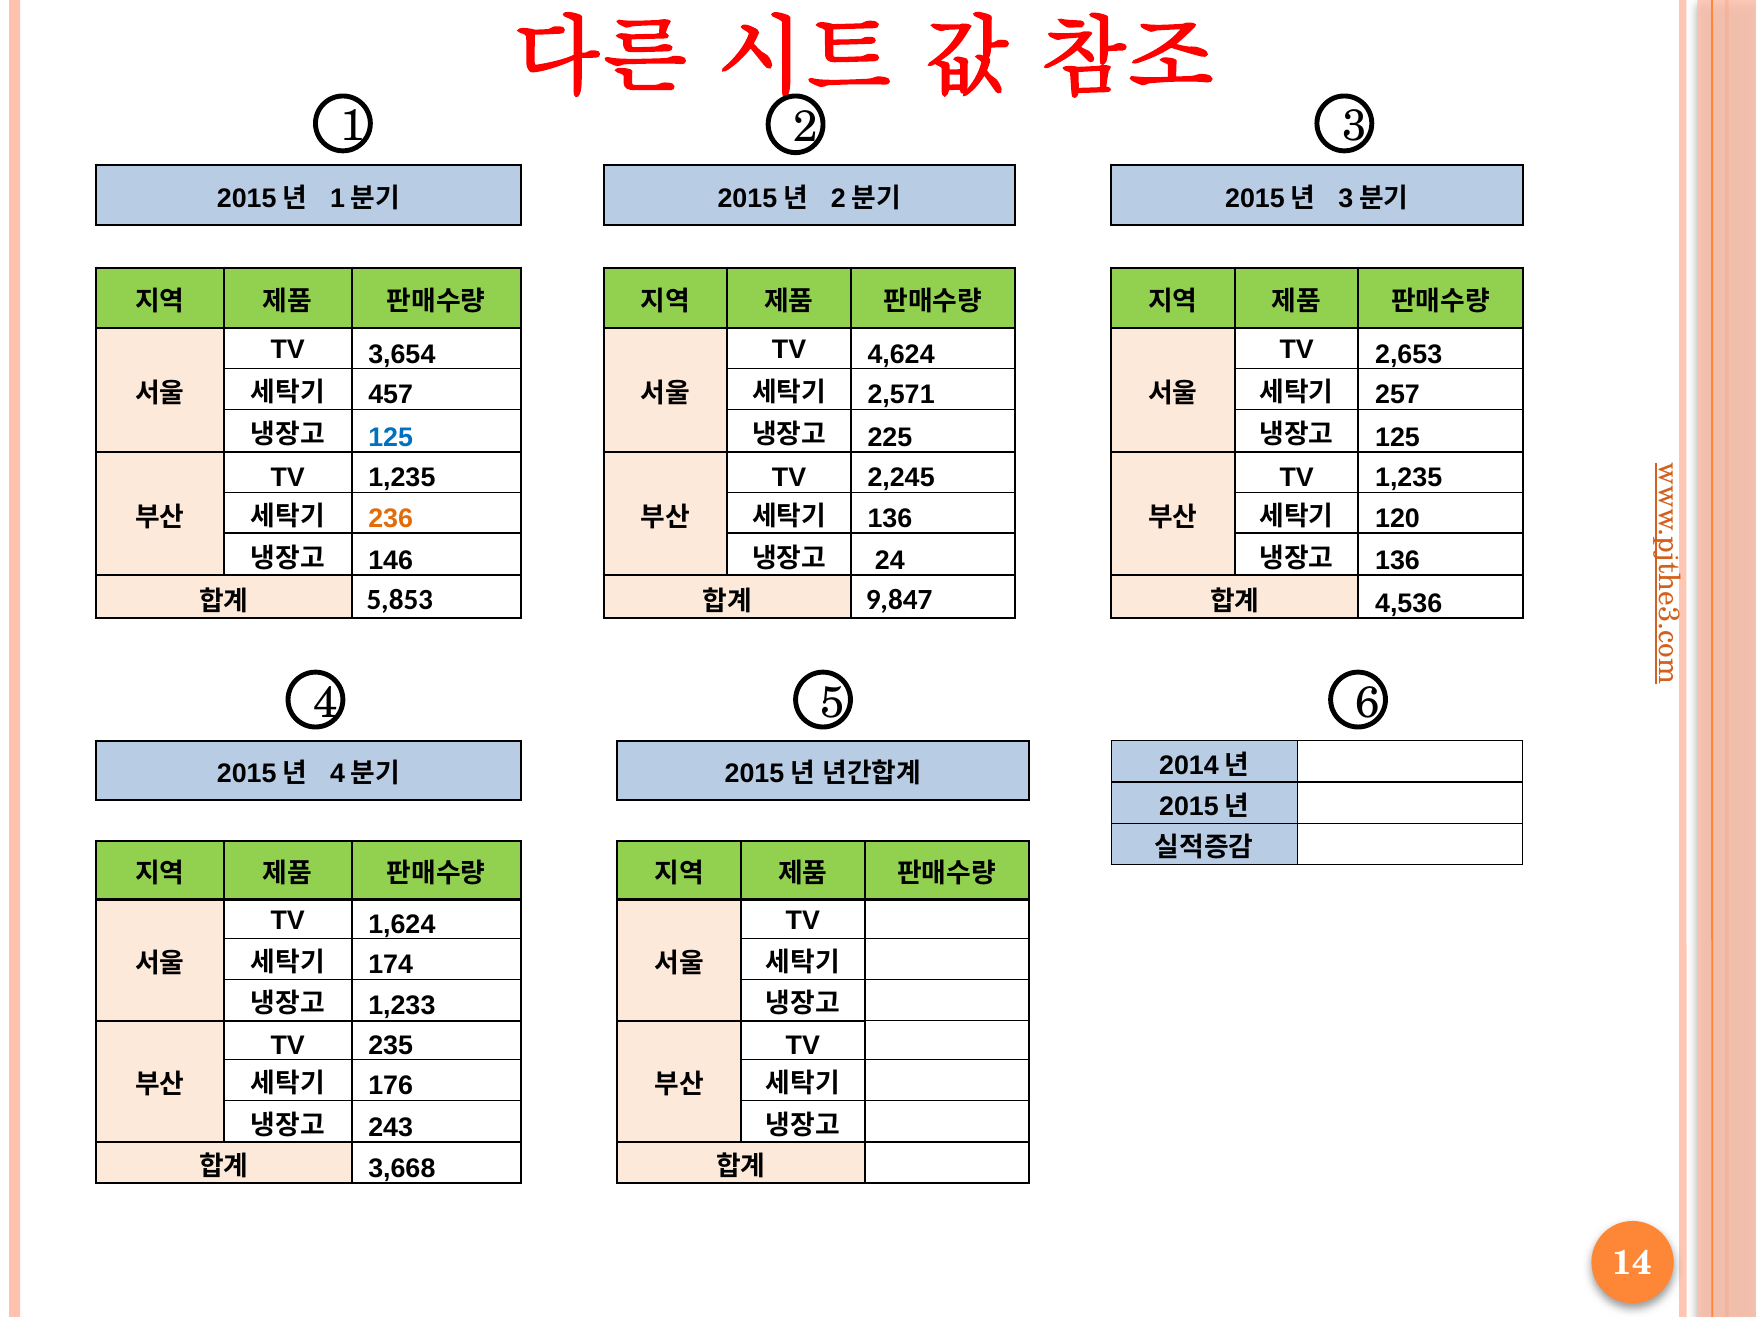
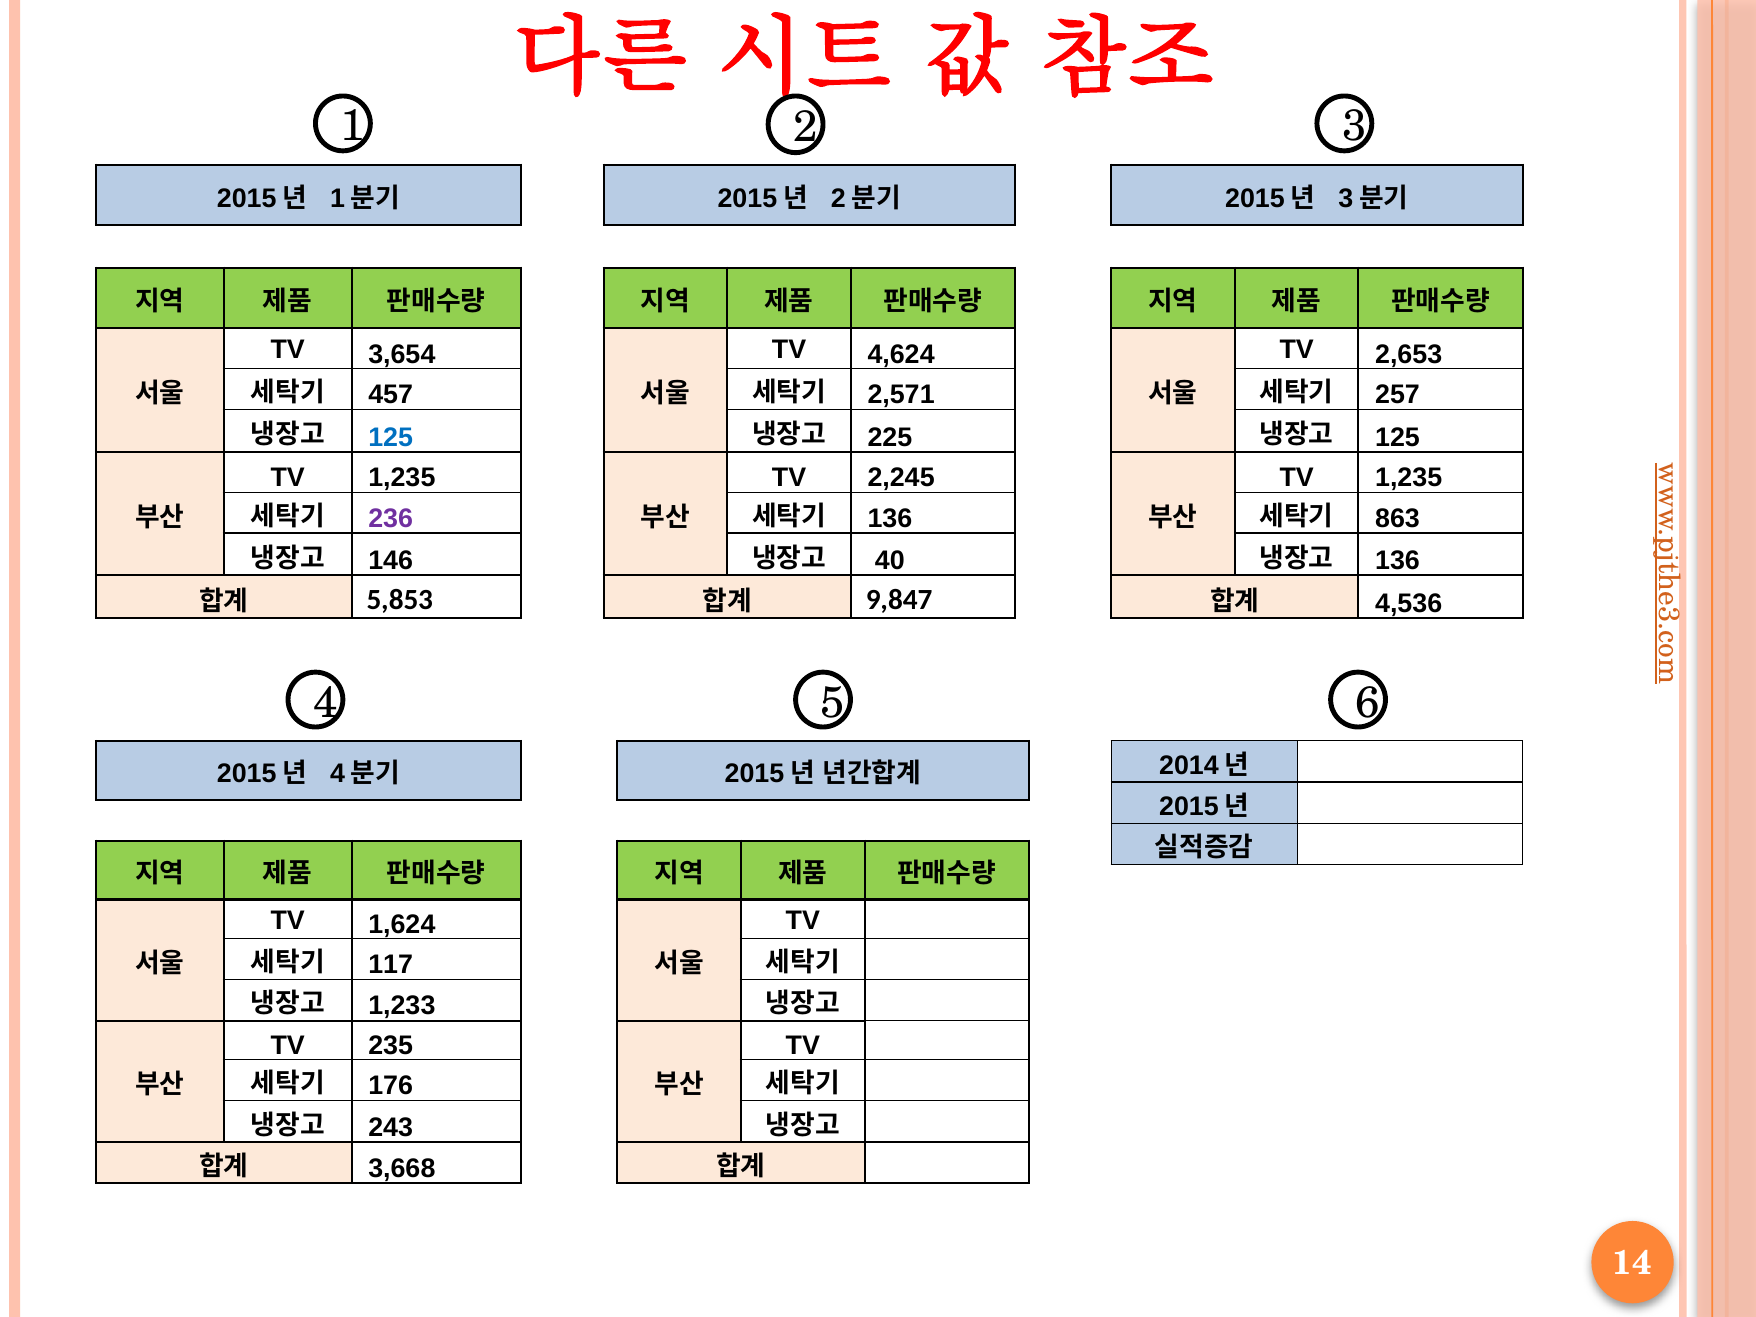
236 colour: orange -> purple (391, 519)
120: 120 -> 863 (1398, 519)
24: 24 -> 40 (890, 561)
174: 174 -> 117 (391, 965)
